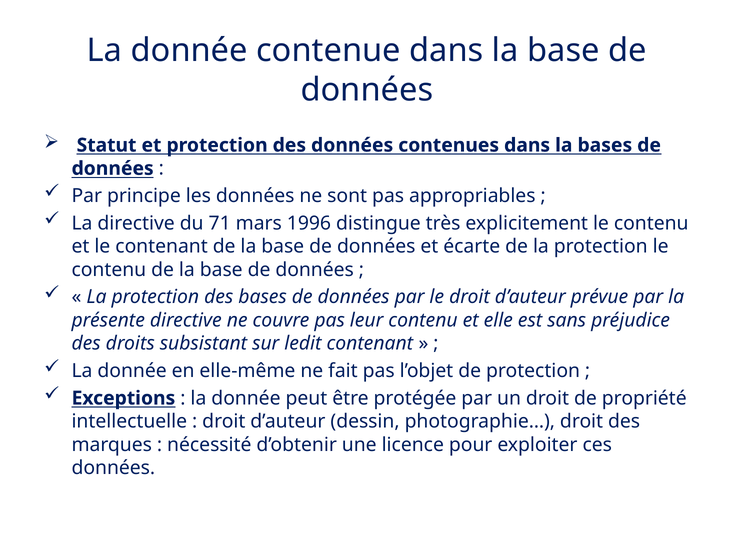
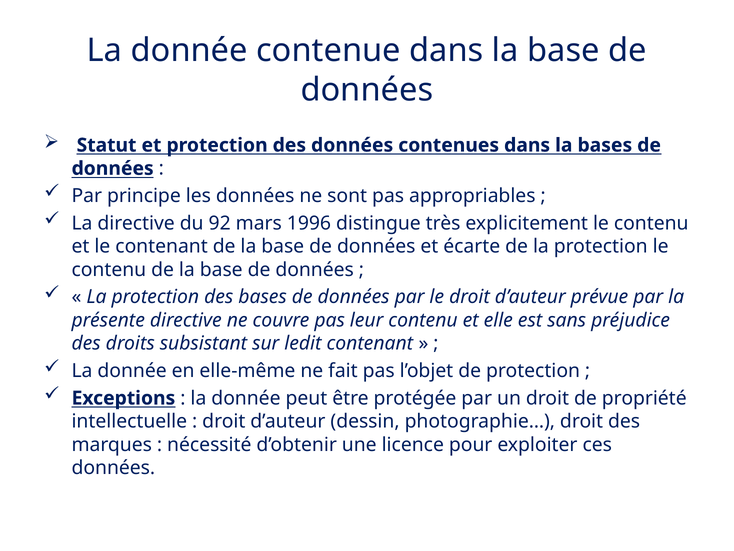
71: 71 -> 92 (220, 223)
